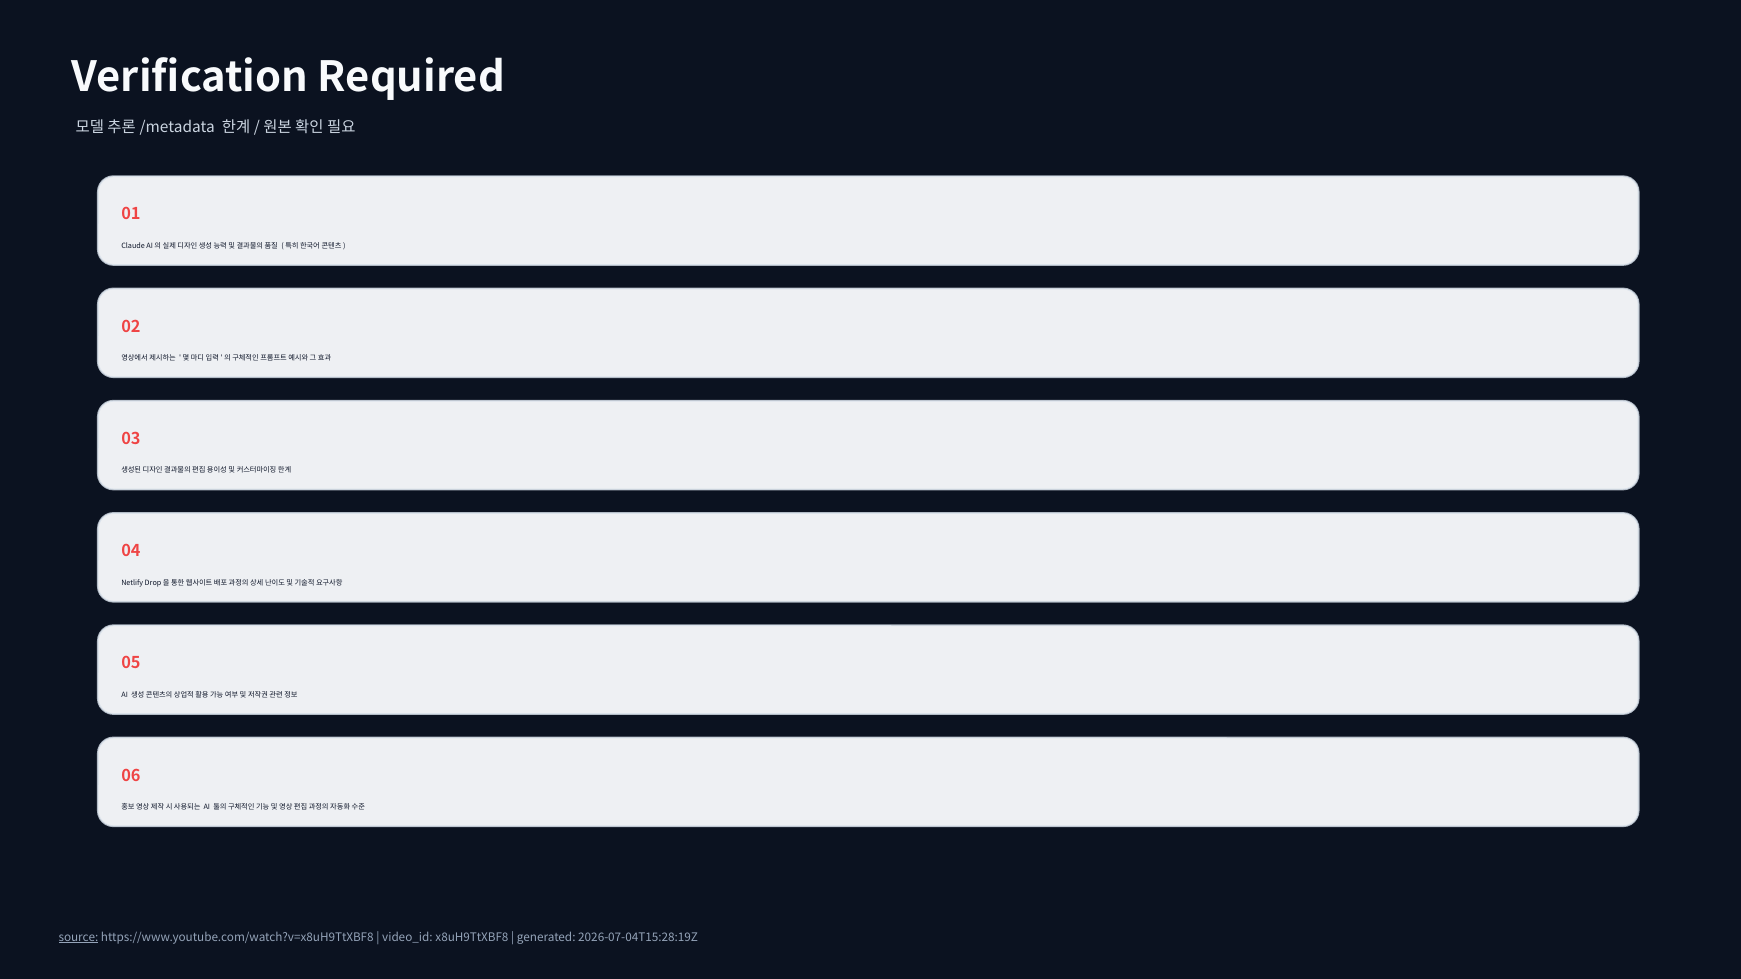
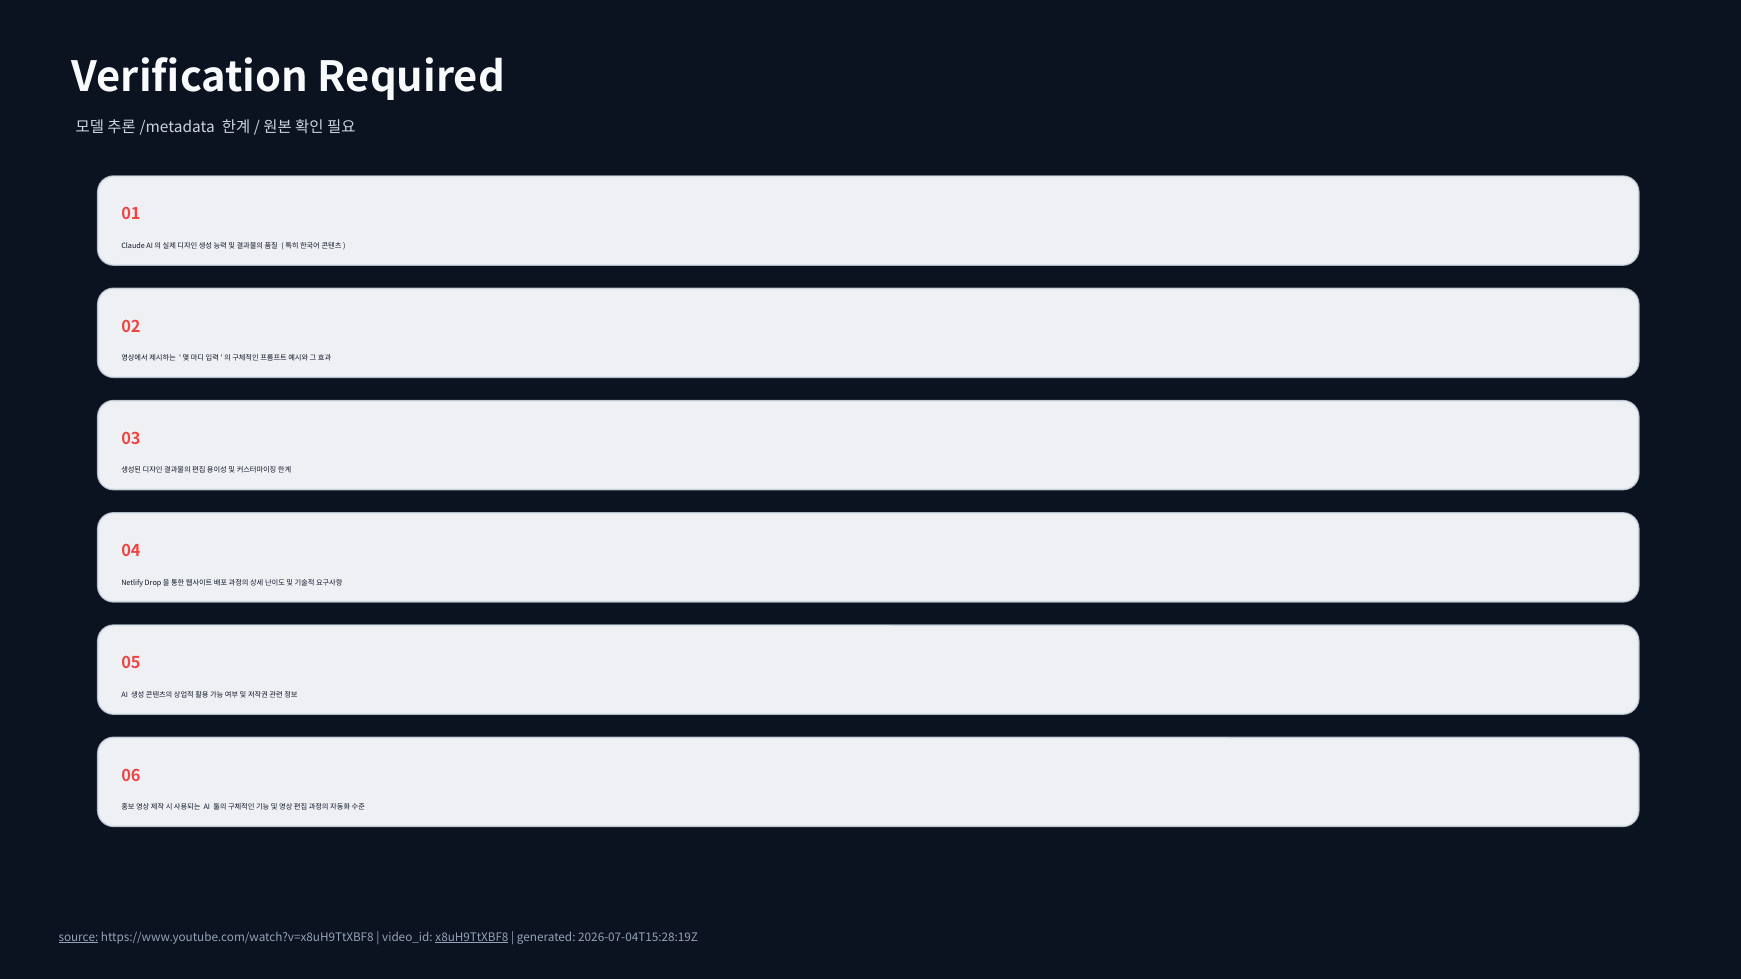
x8uH9TtXBF8 underline: none -> present (472, 938)
